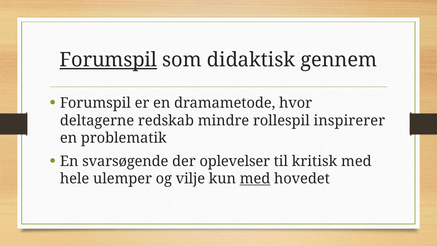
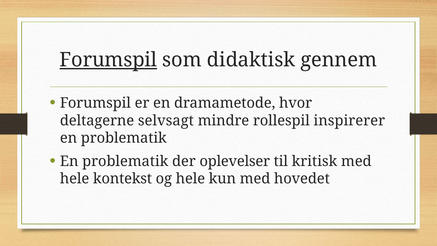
redskab: redskab -> selvsagt (166, 121)
svarsøgende: svarsøgende -> problematik (125, 161)
ulemper: ulemper -> kontekst (123, 179)
og vilje: vilje -> hele (190, 179)
med underline: present -> none (255, 179)
